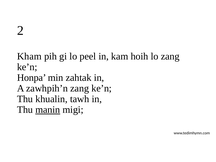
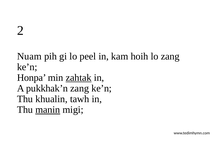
Kham: Kham -> Nuam (29, 56)
zahtak underline: none -> present (79, 78)
zawhpih’n: zawhpih’n -> pukkhak’n (47, 88)
